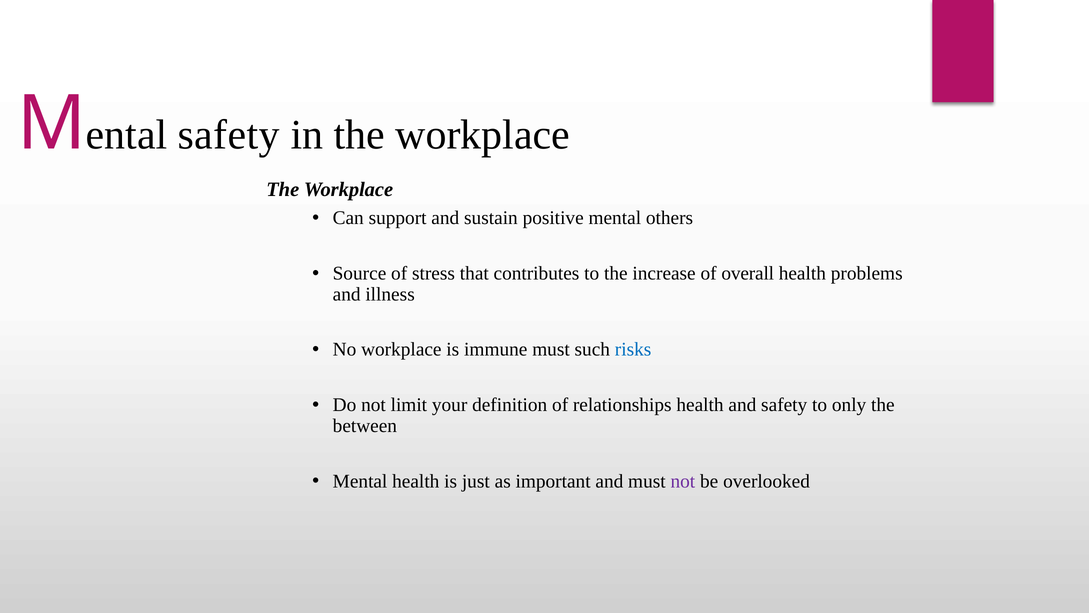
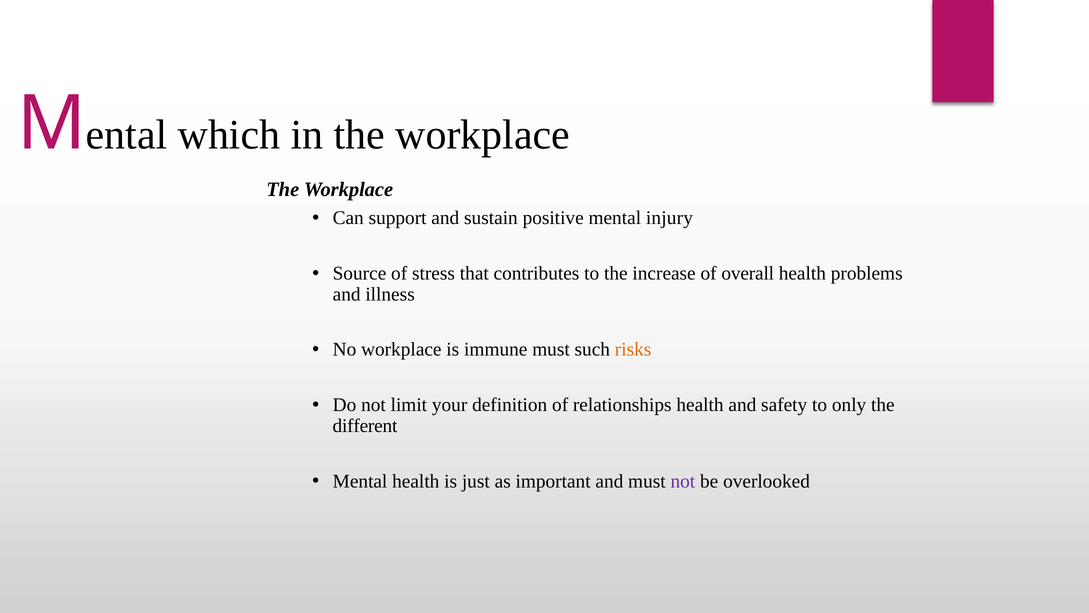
safety: safety -> which (229, 135)
others: others -> injury (669, 218)
risks colour: blue -> orange (633, 349)
between: between -> different (365, 426)
